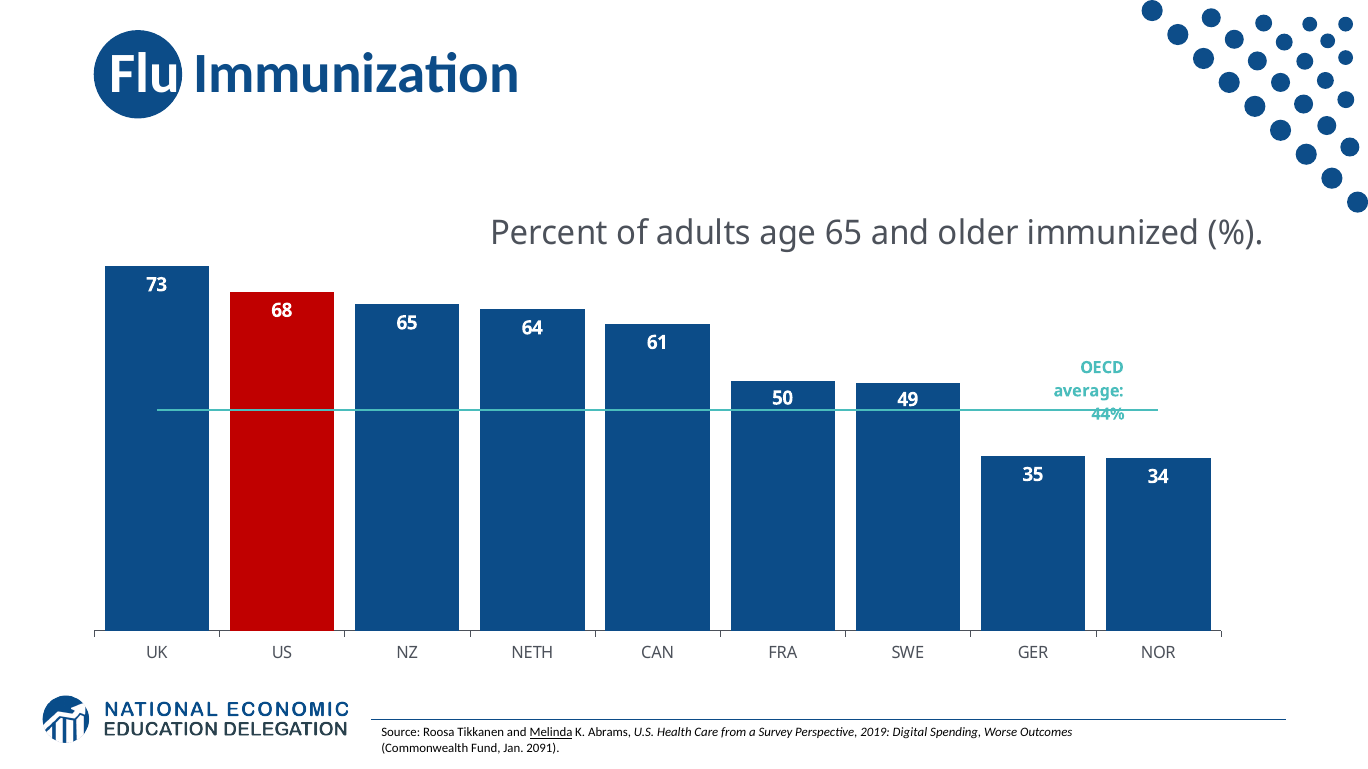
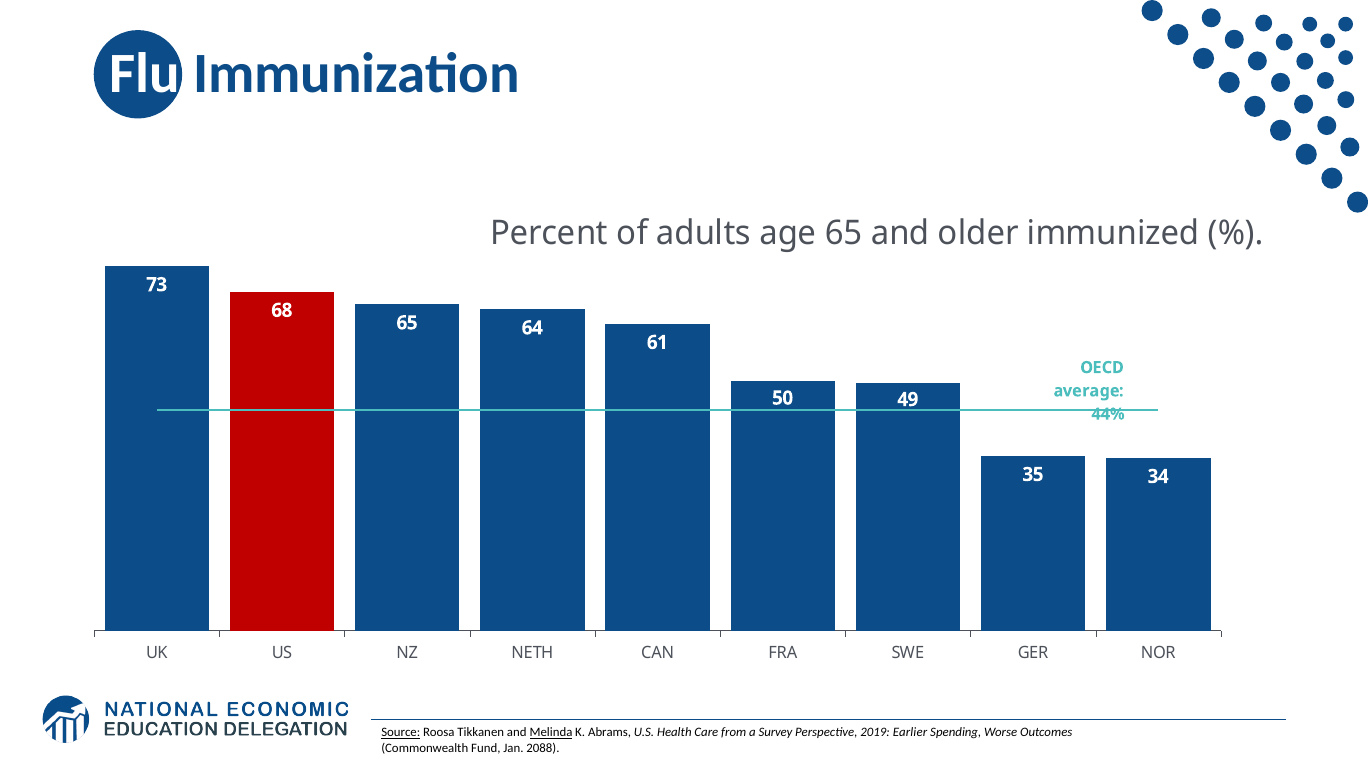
Source underline: none -> present (401, 733)
Digital: Digital -> Earlier (910, 733)
2091: 2091 -> 2088 (543, 749)
